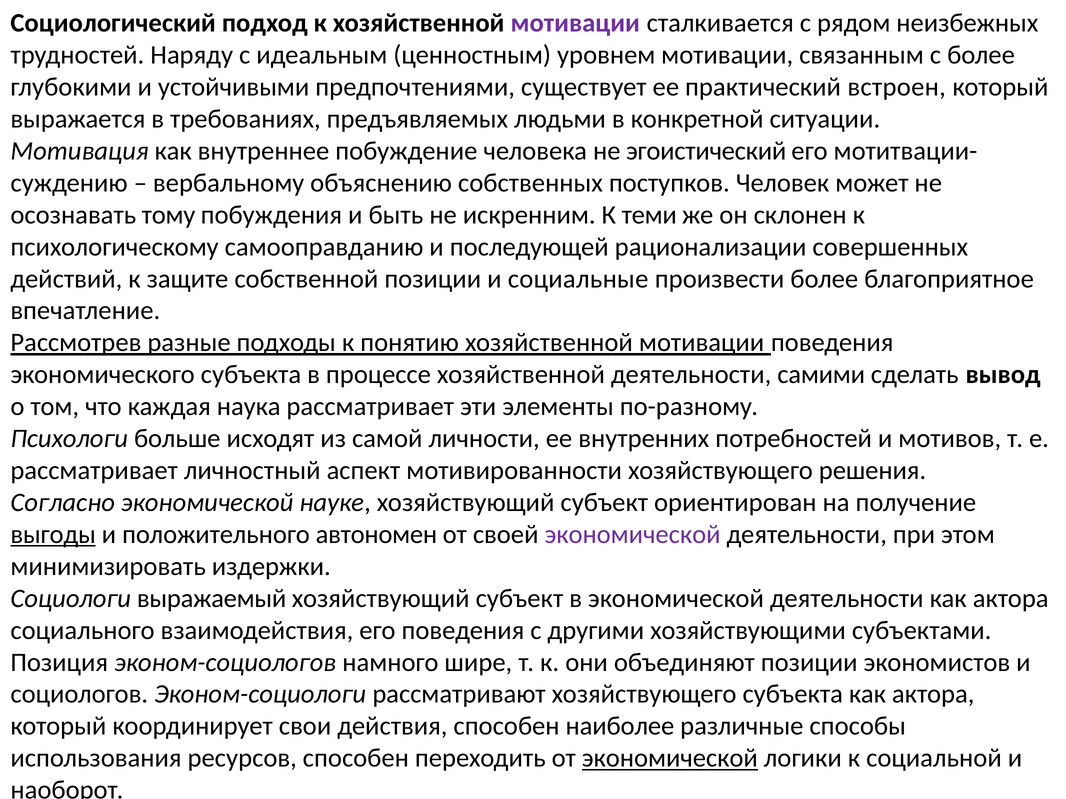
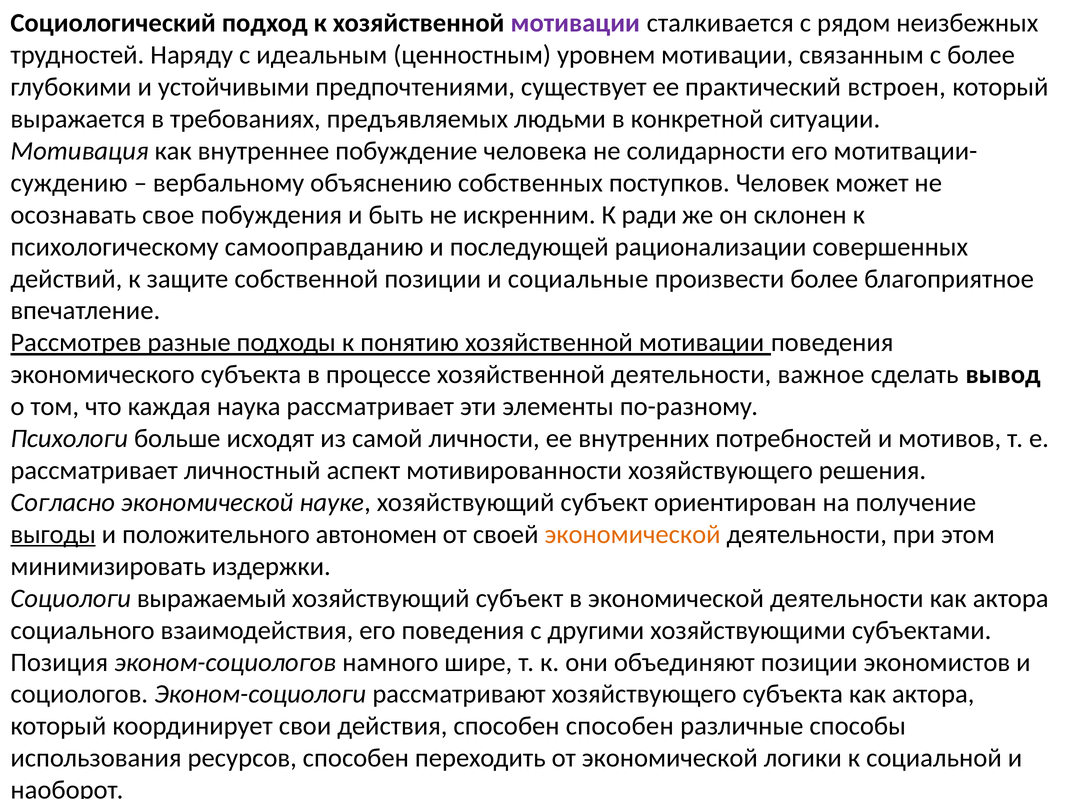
эгоистический: эгоистический -> солидарности (706, 151)
тому: тому -> свое (168, 215)
теми: теми -> ради (649, 215)
самими: самими -> важное (821, 375)
экономической colour: purple -> orange (633, 535)
способен наиболее: наиболее -> способен (620, 727)
экономической underline: present -> none (670, 759)
